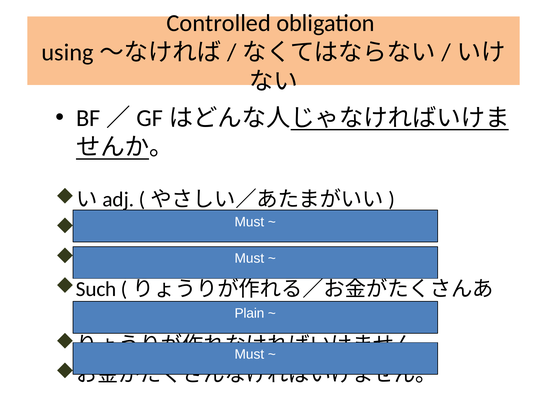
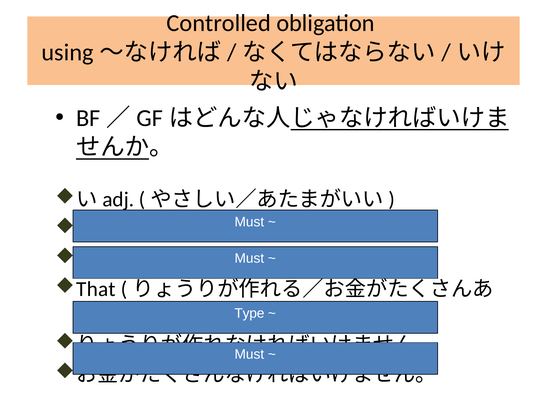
Such: Such -> That (96, 289)
Plain: Plain -> Type (249, 313)
